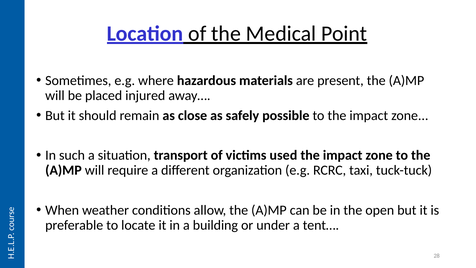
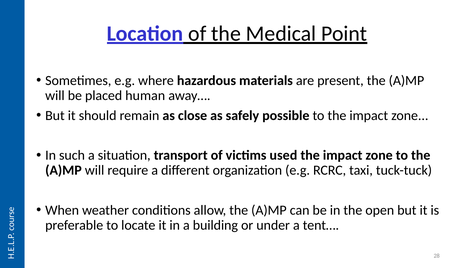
injured: injured -> human (145, 95)
